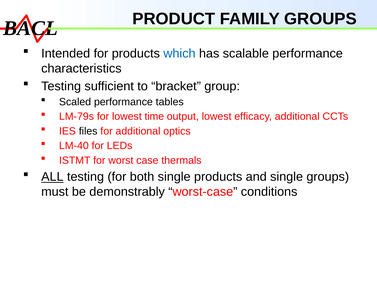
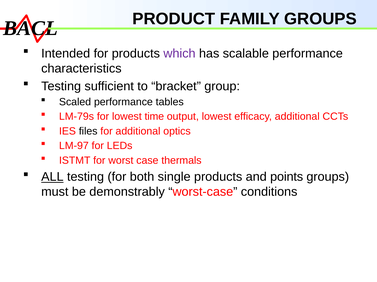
which colour: blue -> purple (179, 54)
LM-40: LM-40 -> LM-97 (74, 146)
and single: single -> points (287, 177)
